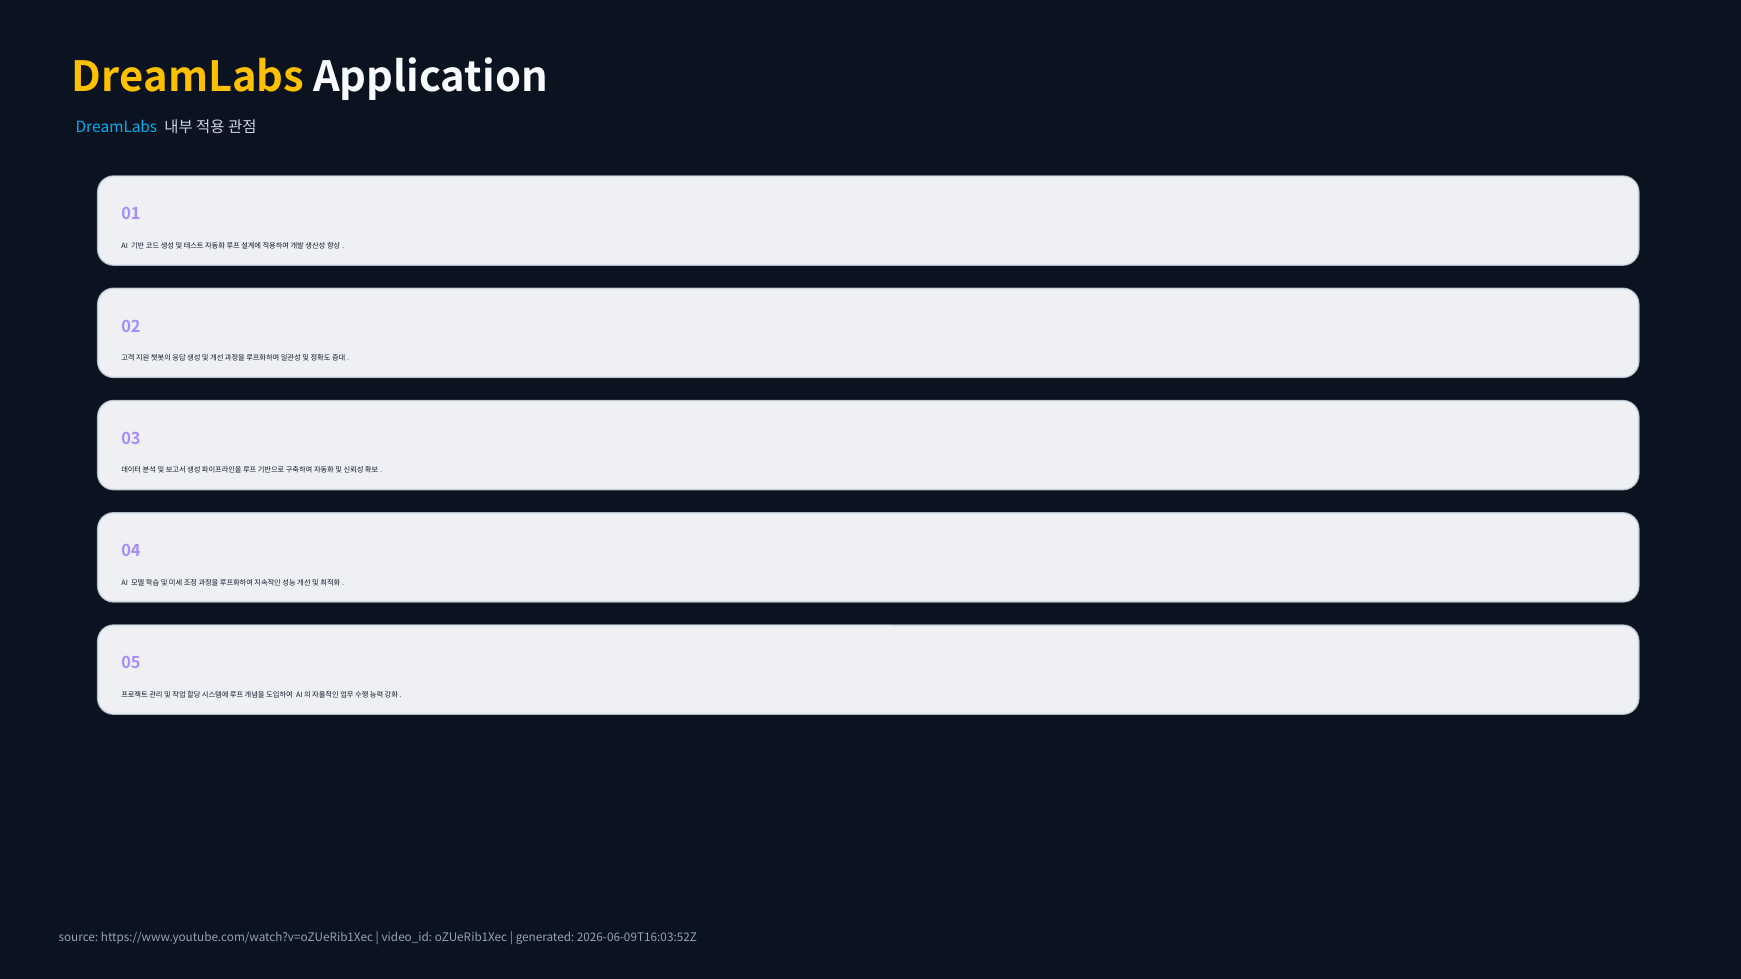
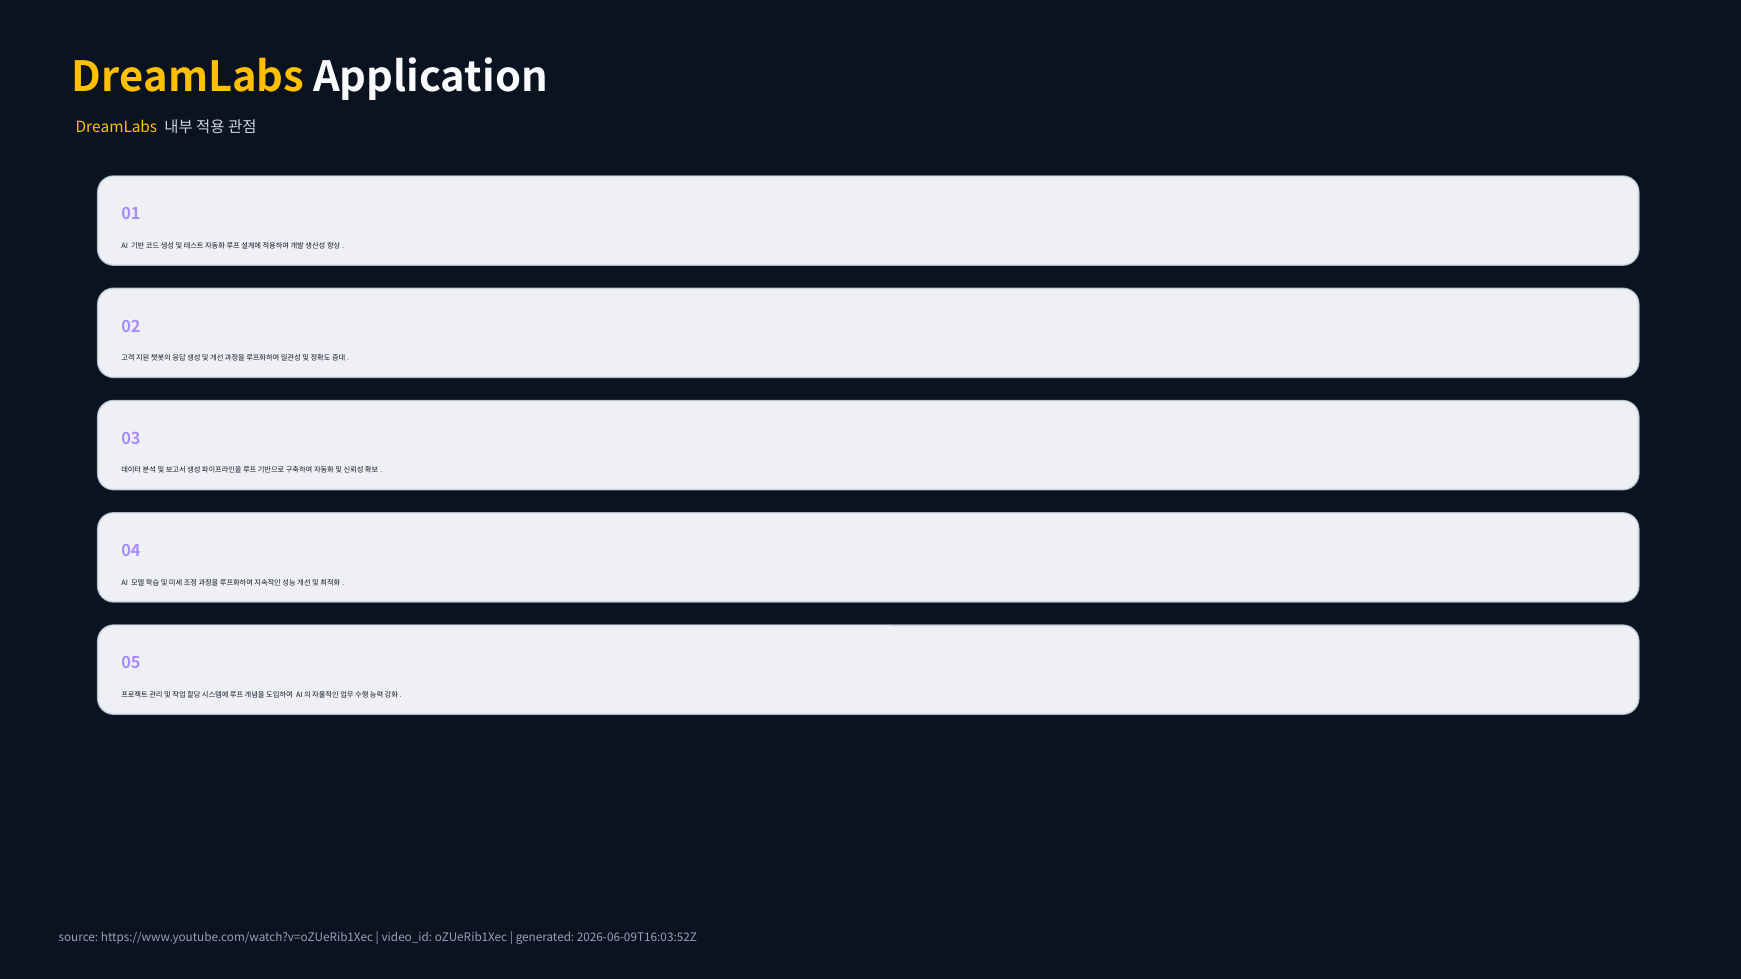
DreamLabs colour: light blue -> yellow (116, 128)
